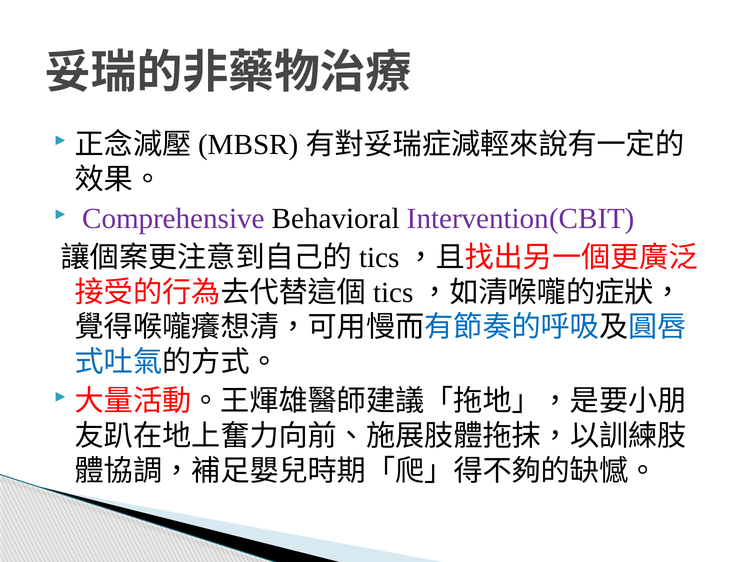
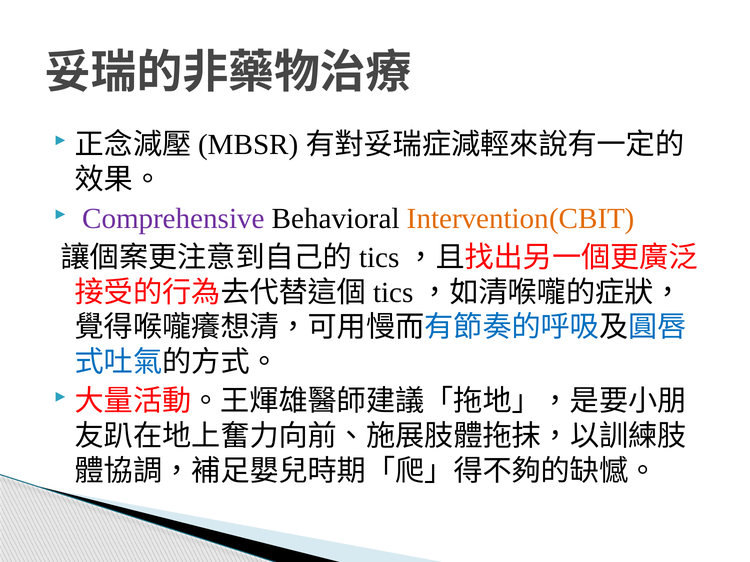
Intervention(CBIT colour: purple -> orange (521, 219)
